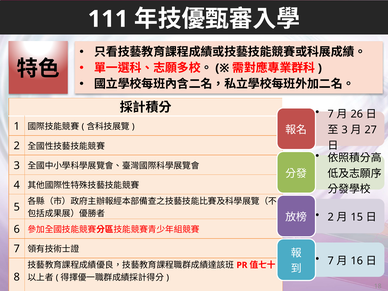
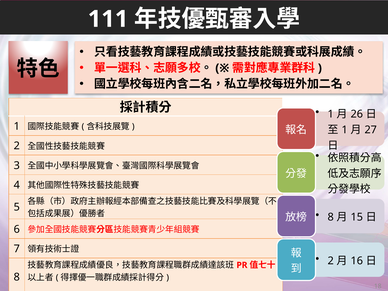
7: 7 -> 1 (331, 114)
3: 3 -> 1 (345, 130)
2: 2 -> 8 (331, 217)
7: 7 -> 2 (331, 261)
